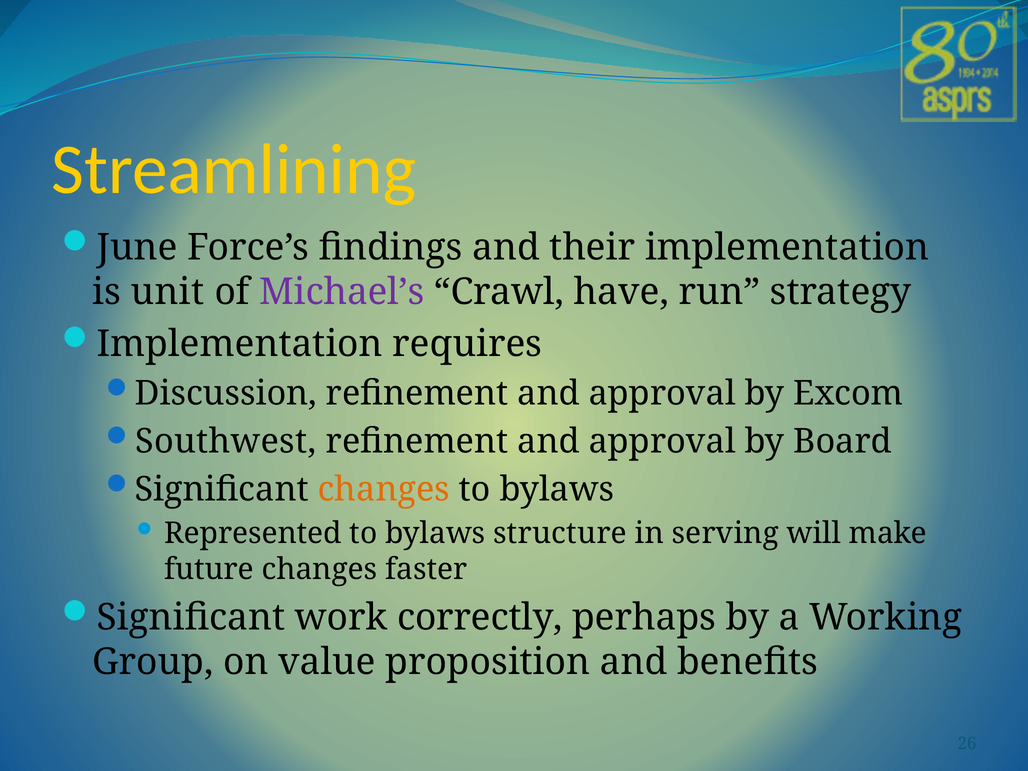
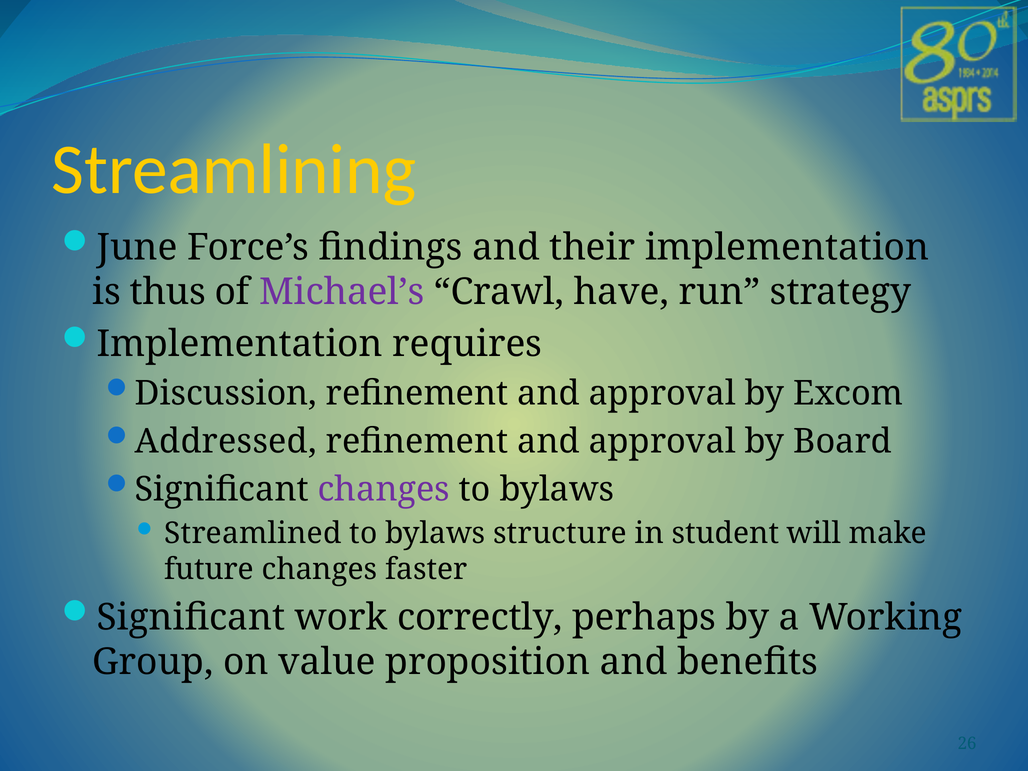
unit: unit -> thus (168, 292)
Southwest: Southwest -> Addressed (226, 441)
changes colour: orange -> purple (384, 489)
Represented: Represented -> Streamlined (253, 534)
serving: serving -> student (725, 534)
